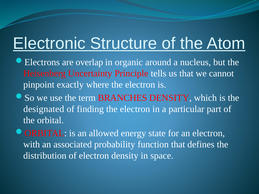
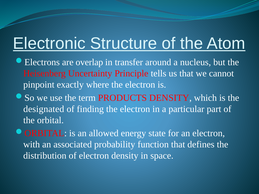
organic: organic -> transfer (129, 62)
BRANCHES: BRANCHES -> PRODUCTS (122, 98)
